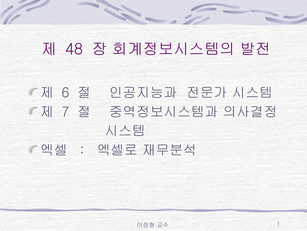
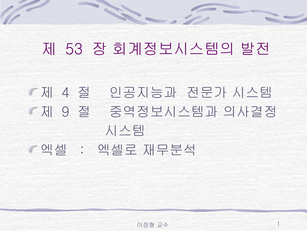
48: 48 -> 53 (74, 49)
6: 6 -> 4 (66, 93)
7: 7 -> 9 (66, 112)
